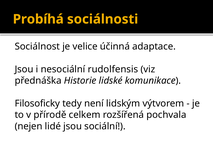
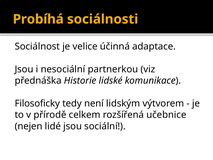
rudolfensis: rudolfensis -> partnerkou (113, 69)
pochvala: pochvala -> učebnice (166, 115)
